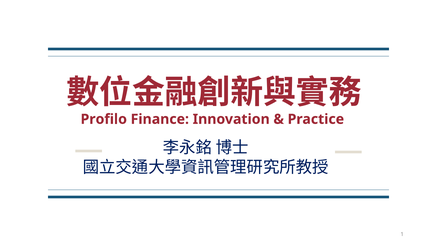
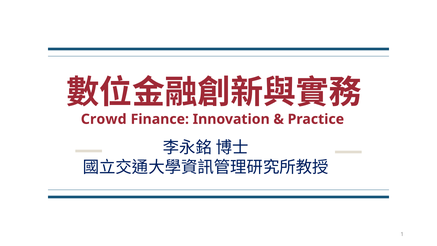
Profilo: Profilo -> Crowd (104, 119)
